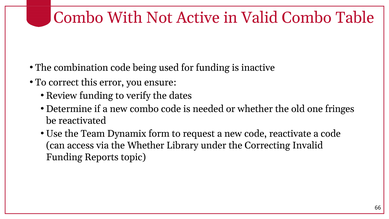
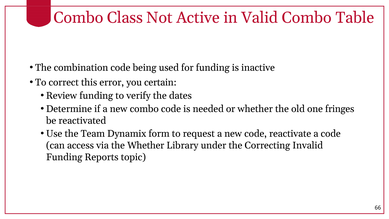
With: With -> Class (125, 18)
ensure: ensure -> certain (160, 82)
